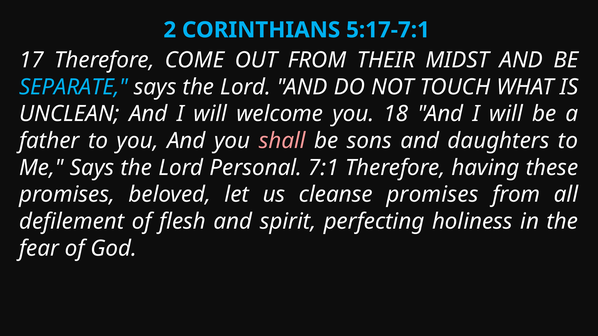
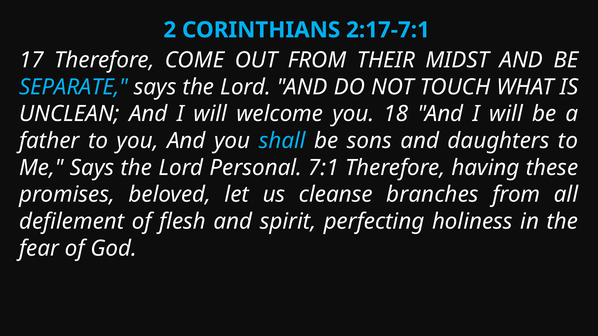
5:17-7:1: 5:17-7:1 -> 2:17-7:1 (388, 30)
shall colour: pink -> light blue (282, 141)
cleanse promises: promises -> branches (432, 195)
